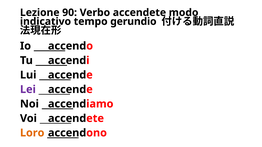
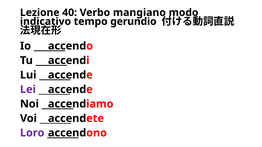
90: 90 -> 40 (70, 13)
Verbo accendete: accendete -> mangiano (139, 13)
Loro colour: orange -> purple (32, 133)
